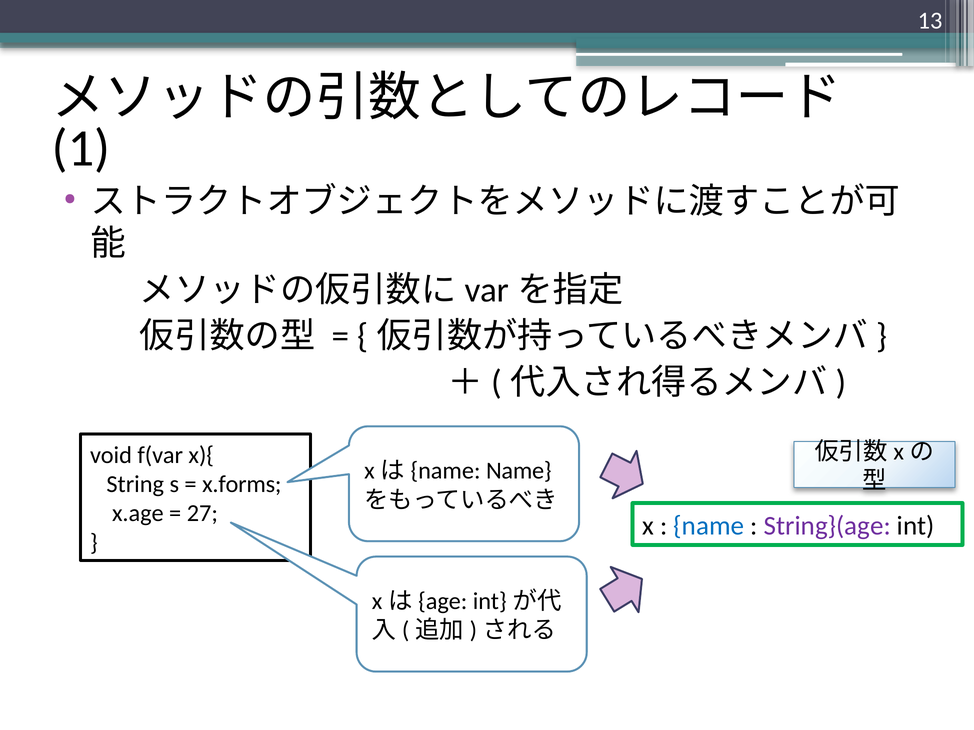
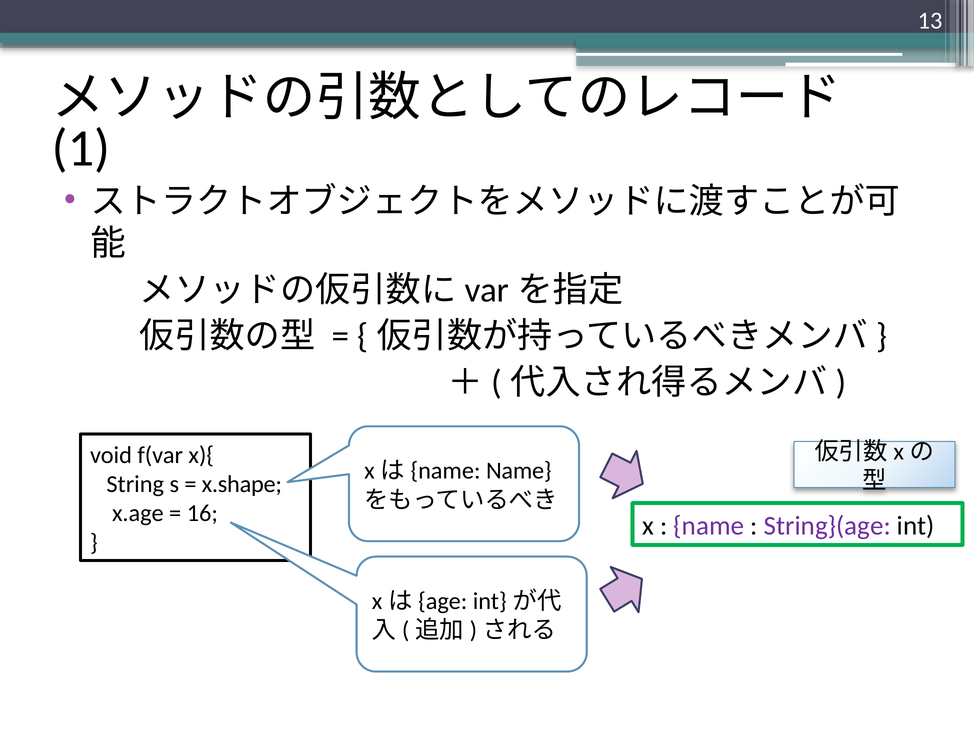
x.forms: x.forms -> x.shape (242, 485)
27: 27 -> 16 (202, 514)
name colour: blue -> purple (709, 526)
